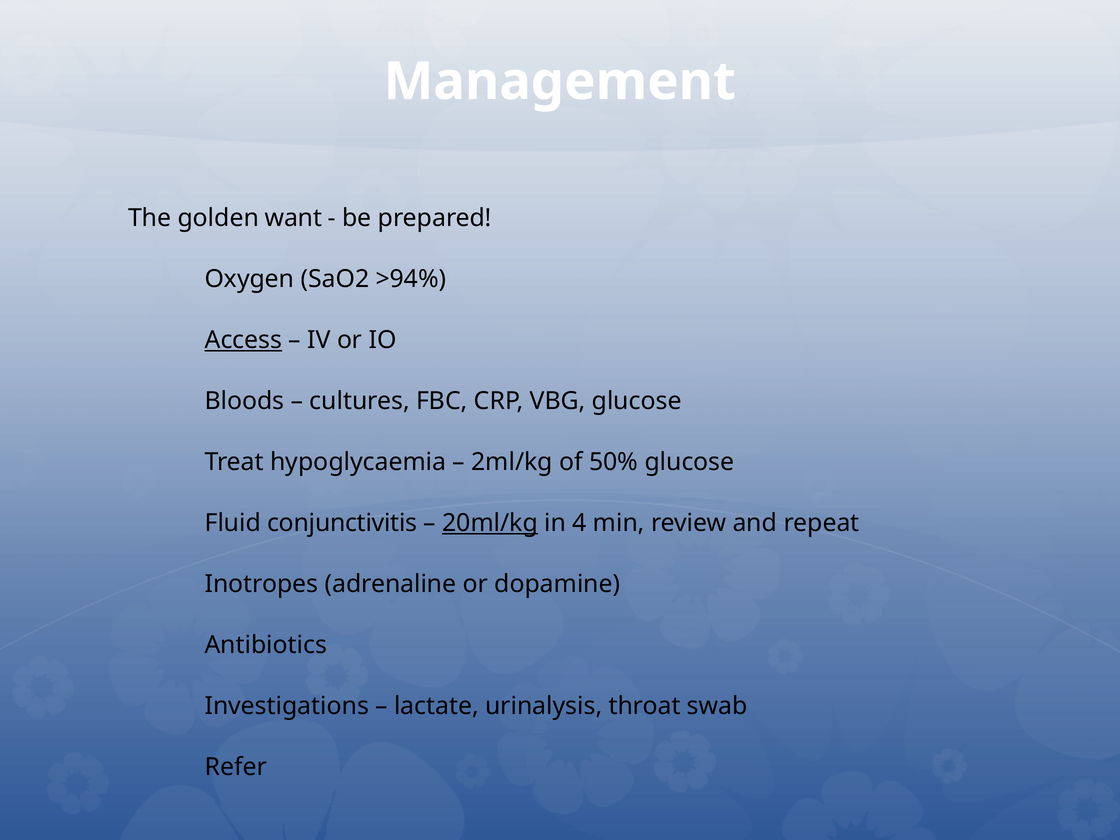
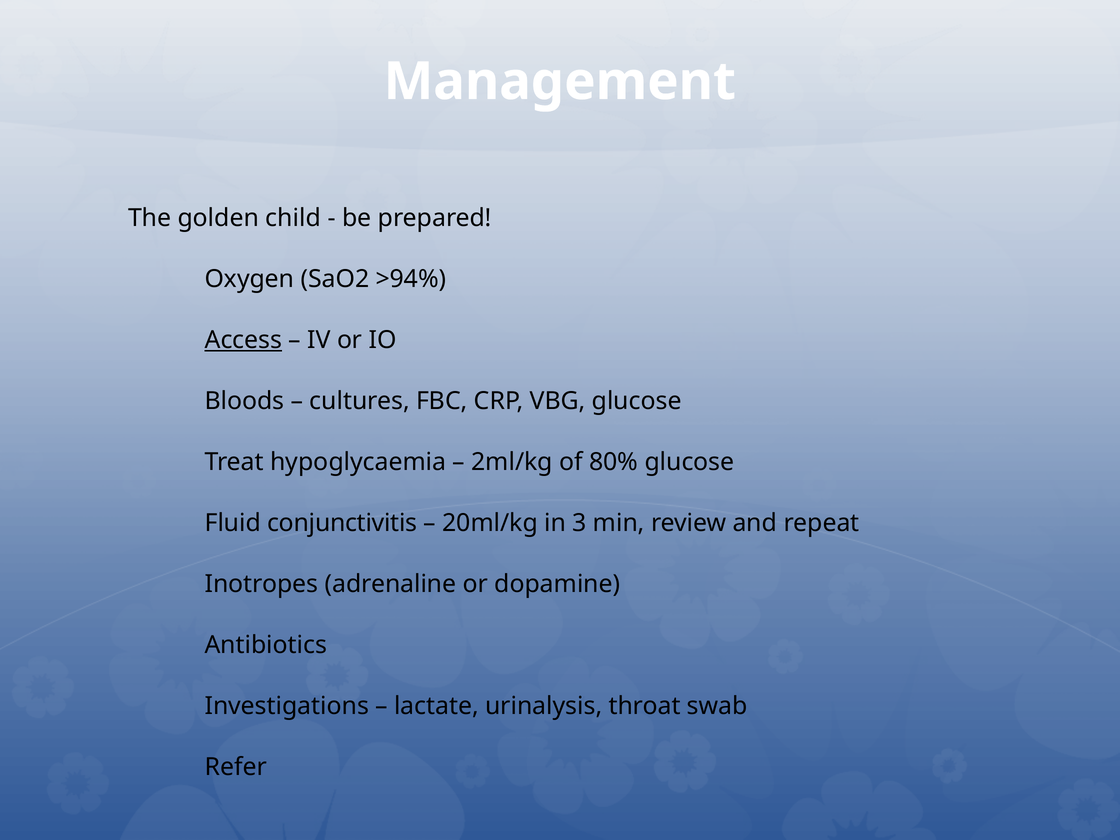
want: want -> child (293, 218)
50%: 50% -> 80% (614, 462)
20ml/kg underline: present -> none (490, 523)
4: 4 -> 3 (580, 523)
